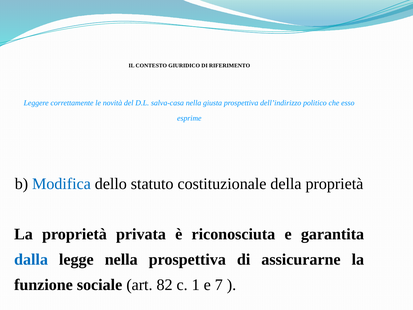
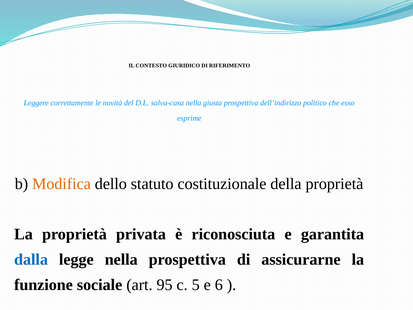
Modifica colour: blue -> orange (61, 184)
82: 82 -> 95 (165, 285)
1: 1 -> 5 (196, 285)
7: 7 -> 6 (219, 285)
